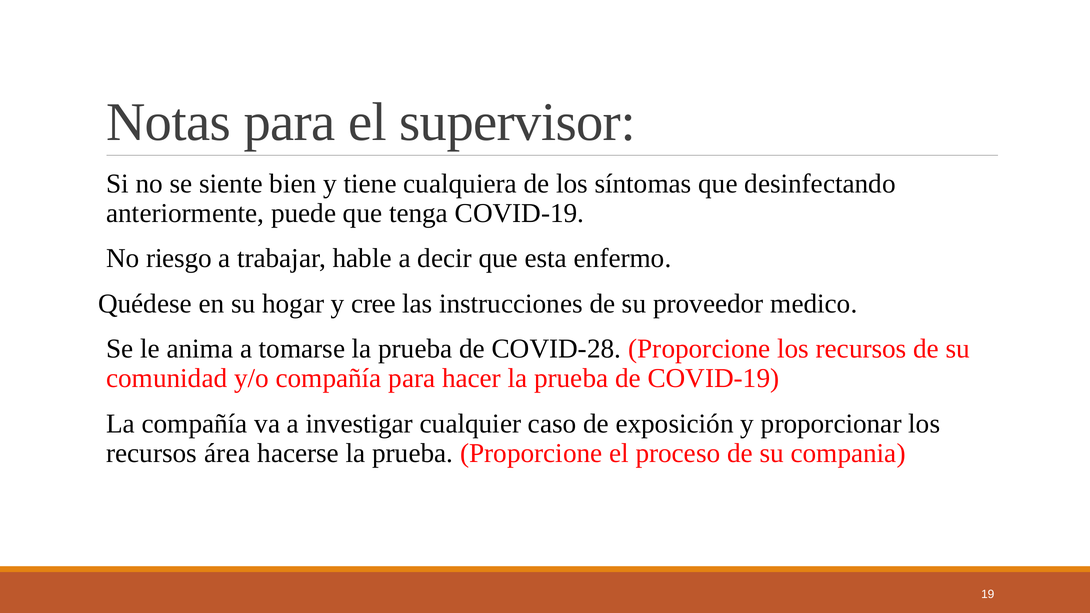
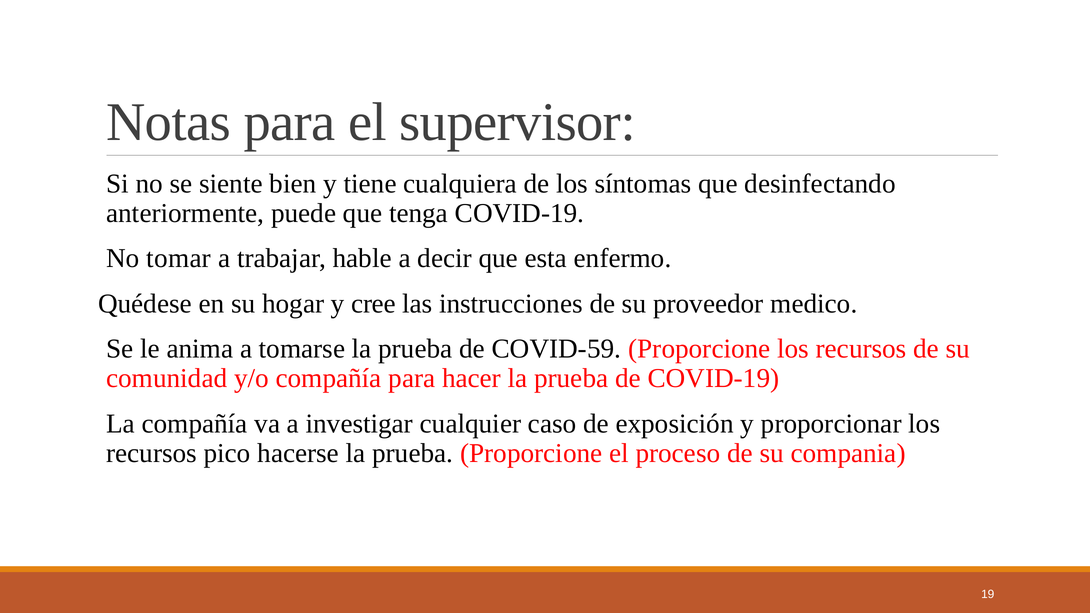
riesgo: riesgo -> tomar (179, 258)
COVID-28: COVID-28 -> COVID-59 (556, 349)
área: área -> pico (227, 453)
